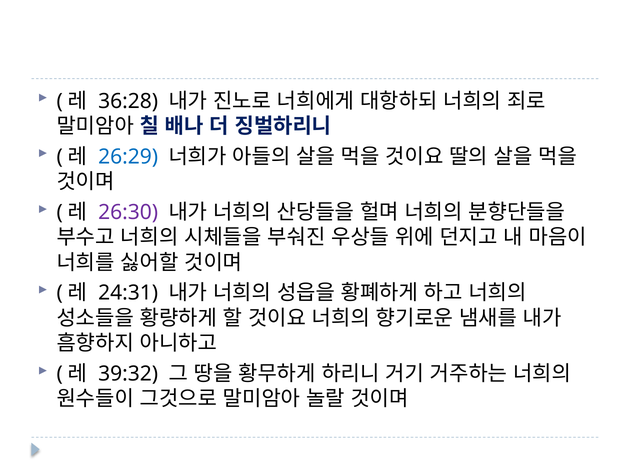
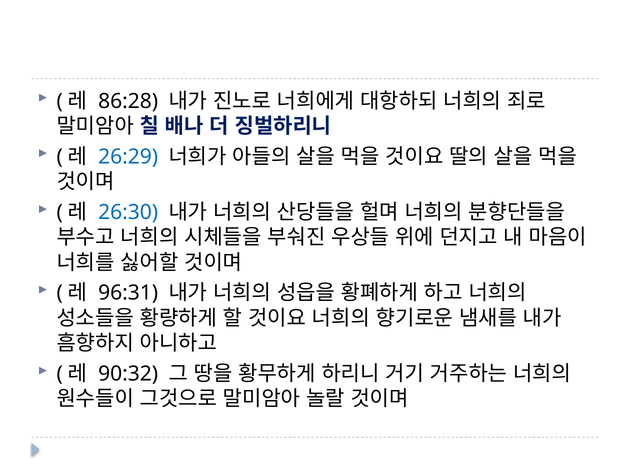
36:28: 36:28 -> 86:28 (128, 101)
26:30 colour: purple -> blue (128, 213)
24:31: 24:31 -> 96:31 (128, 293)
39:32: 39:32 -> 90:32 (128, 374)
